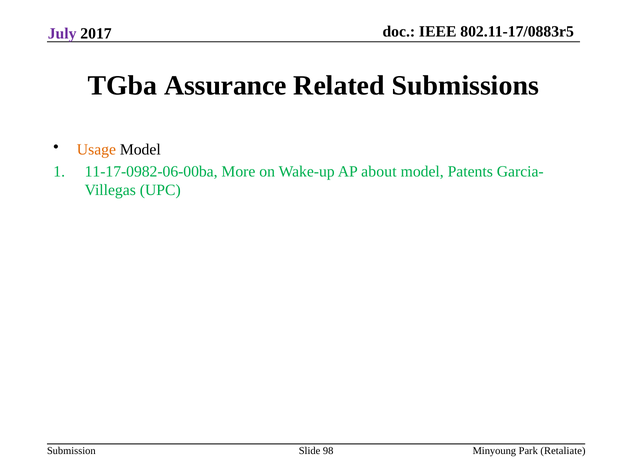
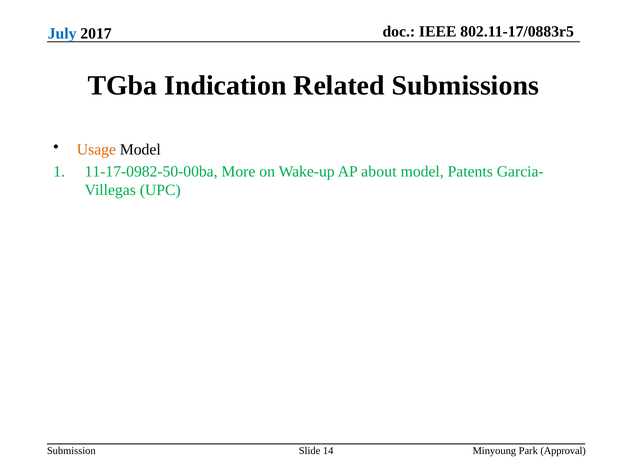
July colour: purple -> blue (62, 33)
Assurance: Assurance -> Indication (225, 86)
11-17-0982-06-00ba: 11-17-0982-06-00ba -> 11-17-0982-50-00ba (151, 171)
98: 98 -> 14 (328, 451)
Retaliate: Retaliate -> Approval (563, 451)
